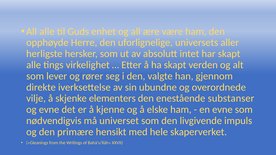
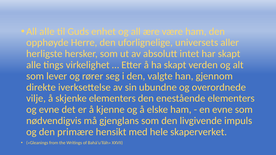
enestående substanser: substanser -> elementers (231, 99)
universet: universet -> gjenglans (119, 121)
